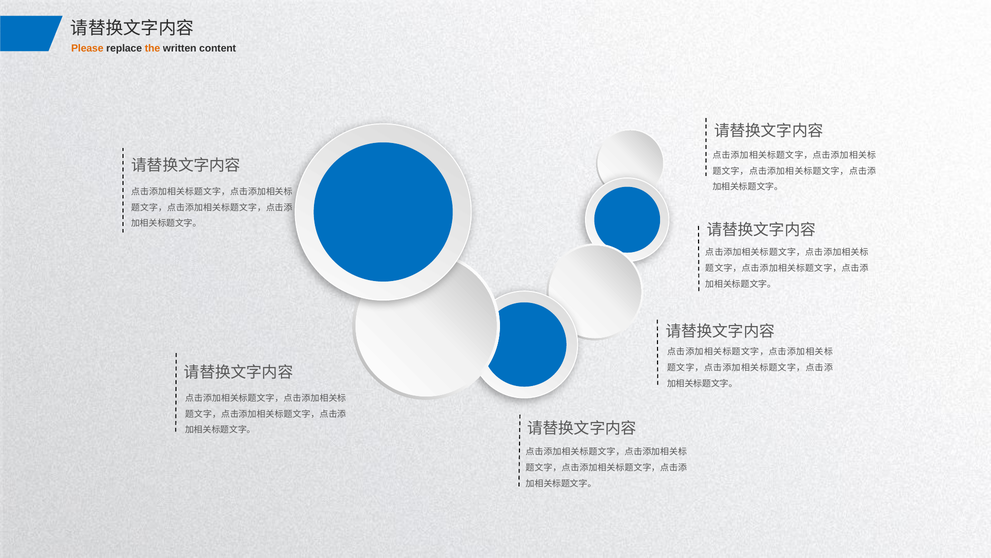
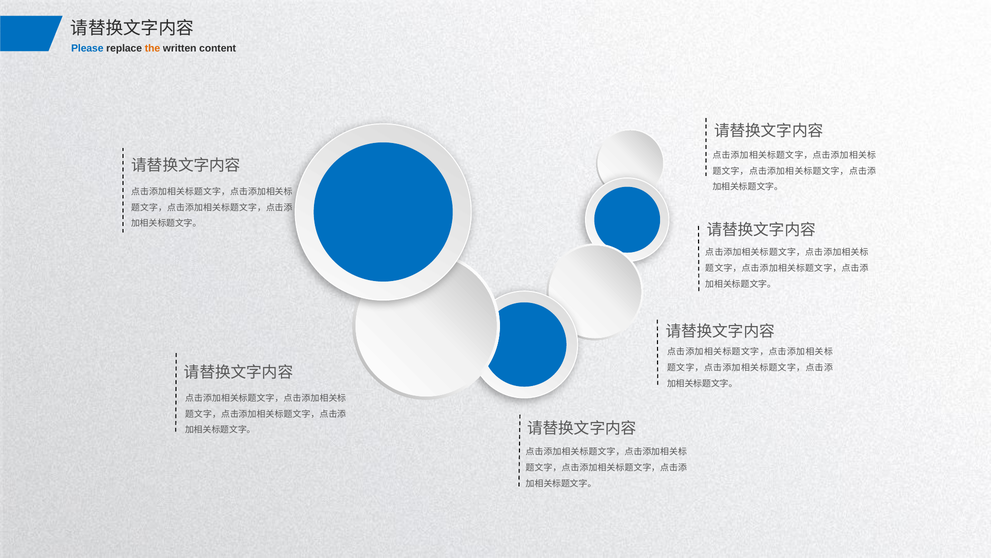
Please colour: orange -> blue (87, 48)
